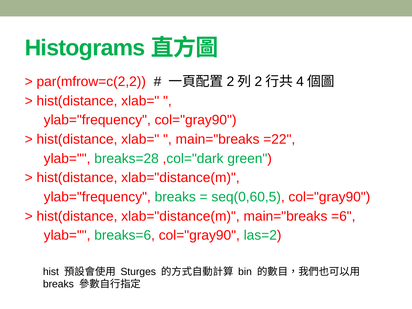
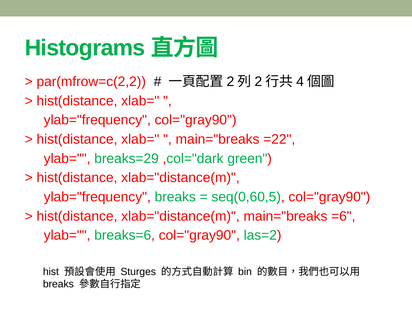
breaks=28: breaks=28 -> breaks=29 (127, 159)
